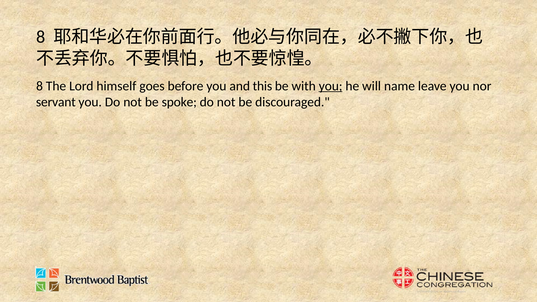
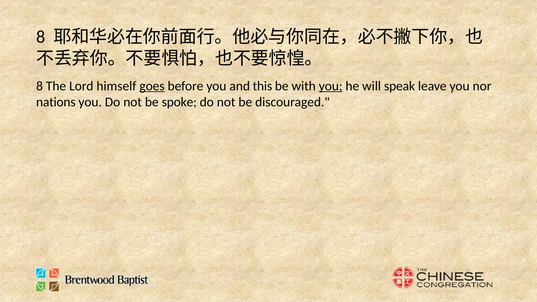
goes underline: none -> present (152, 86)
name: name -> speak (400, 86)
servant: servant -> nations (56, 102)
